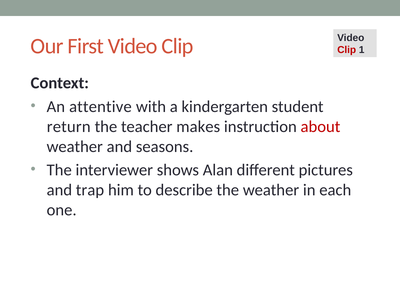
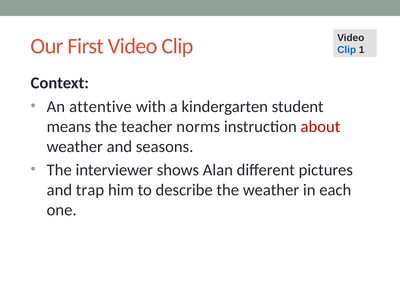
Clip colour: red -> blue (347, 50)
return: return -> means (69, 127)
makes: makes -> norms (198, 127)
